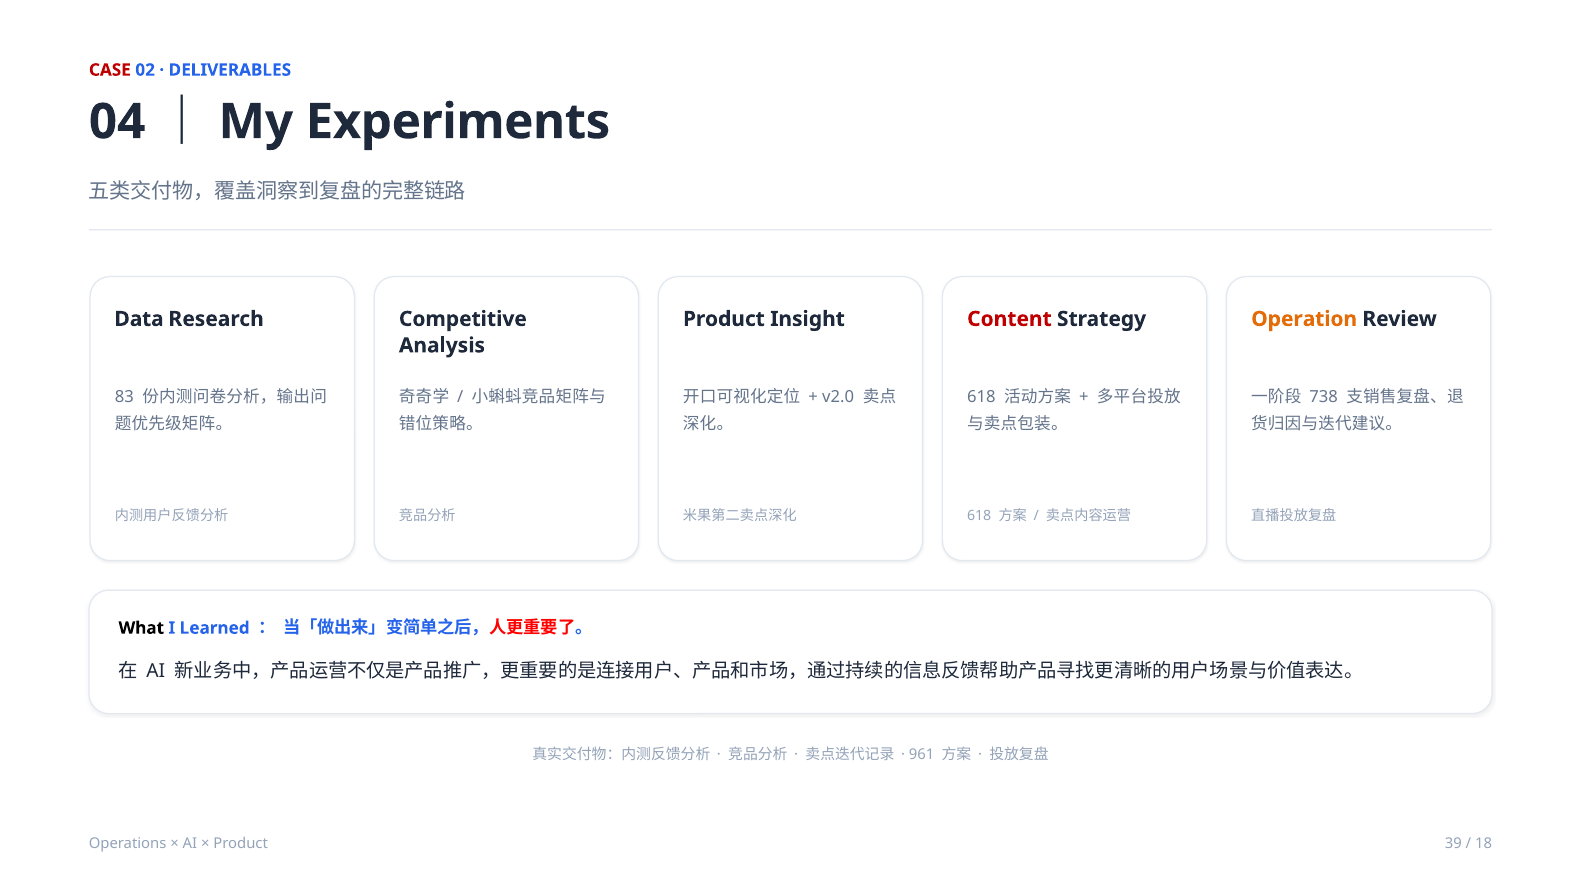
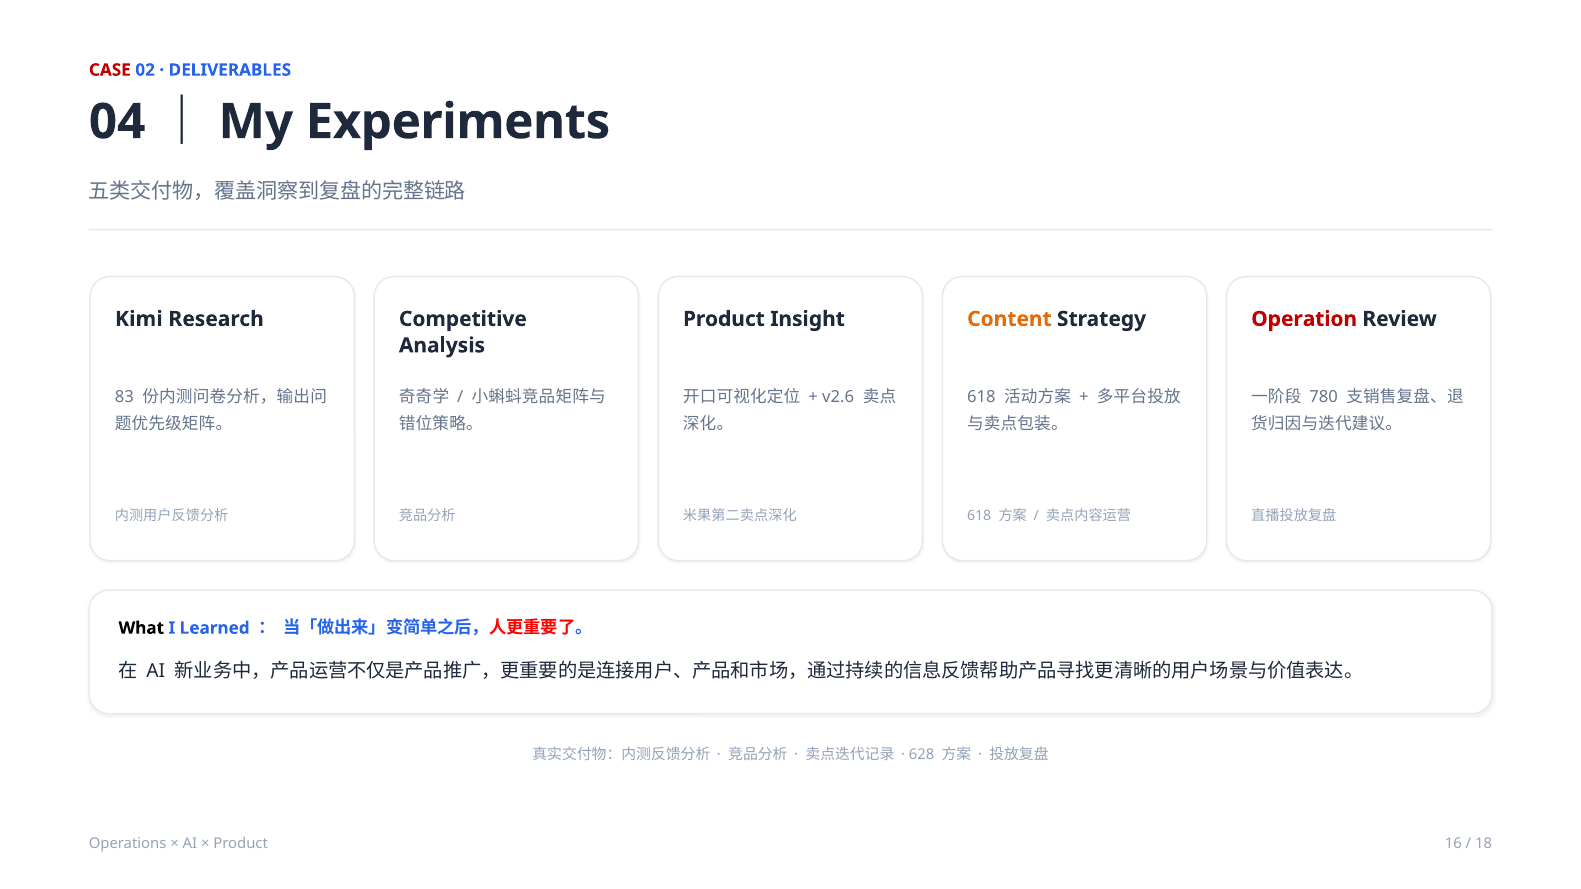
Data: Data -> Kimi (139, 319)
Content colour: red -> orange (1009, 319)
Operation colour: orange -> red (1304, 319)
v2.0: v2.0 -> v2.6 (838, 398)
738: 738 -> 780 (1324, 398)
961: 961 -> 628 (922, 755)
39: 39 -> 16 (1453, 844)
